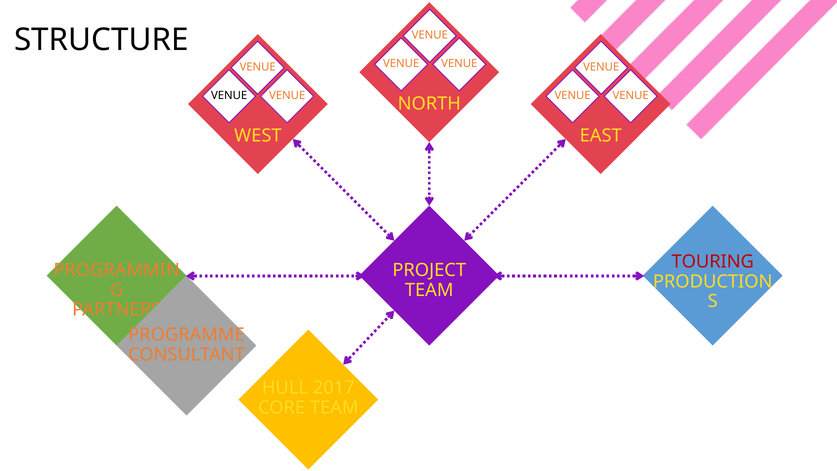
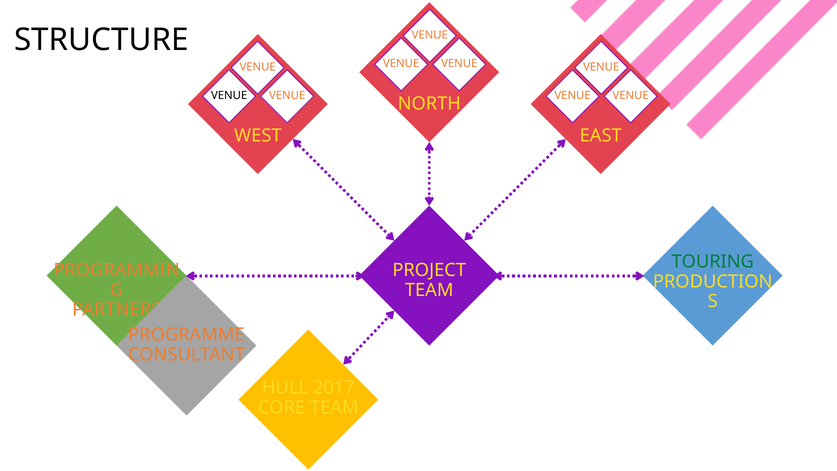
TOURING colour: red -> green (713, 262)
